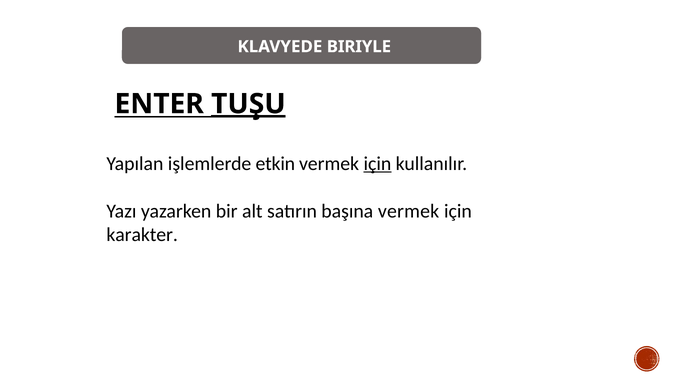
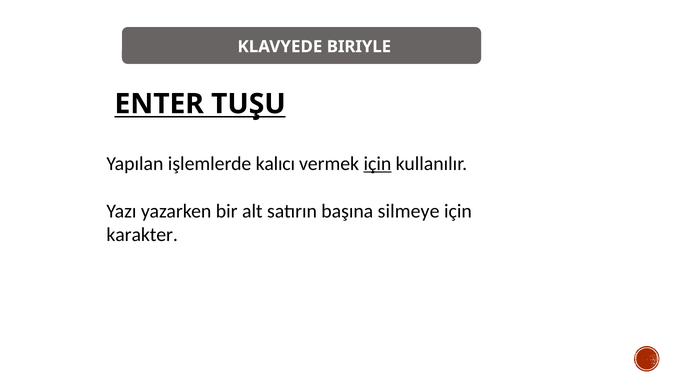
TUŞU underline: present -> none (248, 104)
etkin: etkin -> kalıcı (275, 164)
başına vermek: vermek -> silmeye (409, 211)
